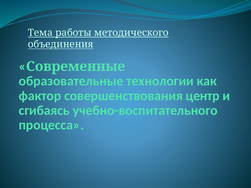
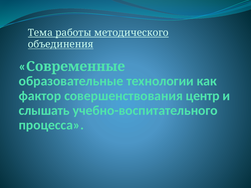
сгибаясь: сгибаясь -> слышать (44, 111)
